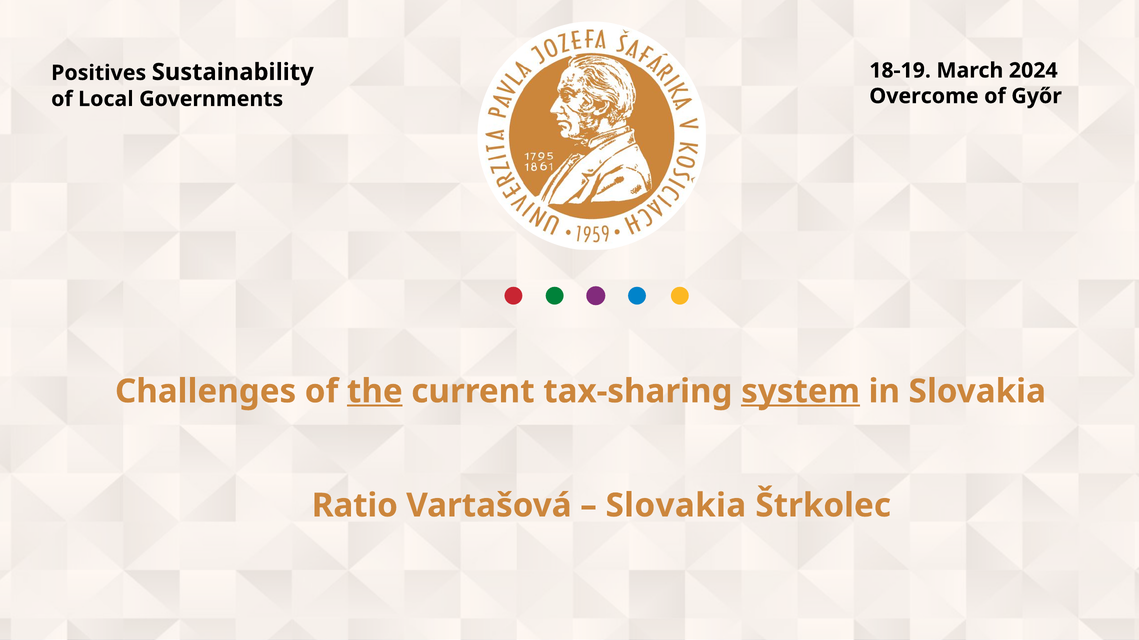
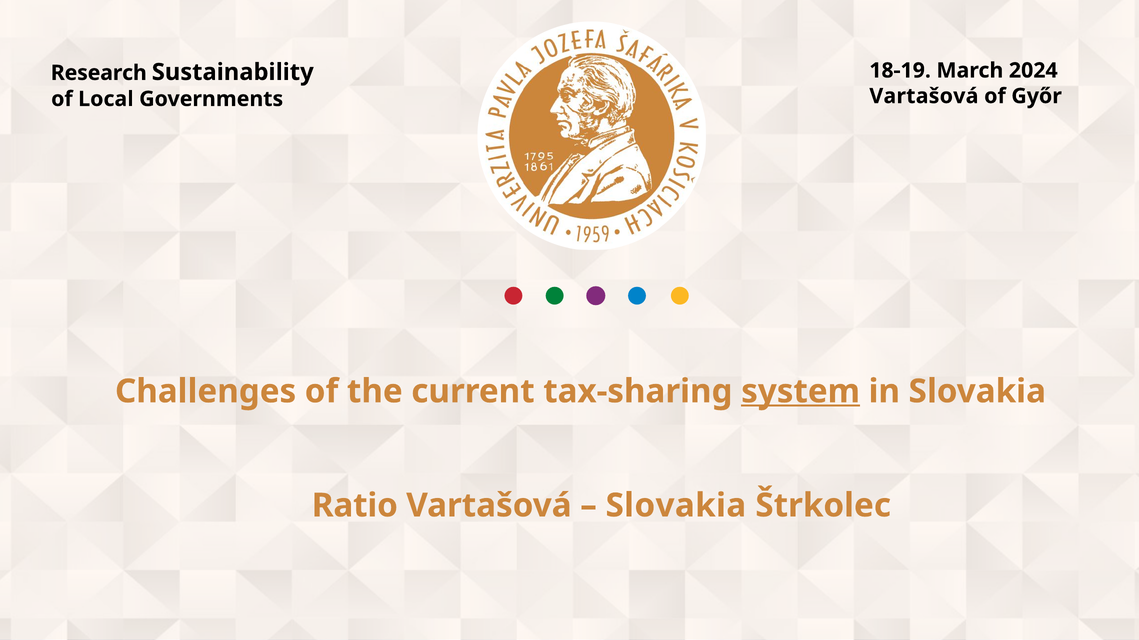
Positives: Positives -> Research (99, 73)
Overcome: Overcome -> Vartašová (924, 96)
the underline: present -> none (375, 392)
